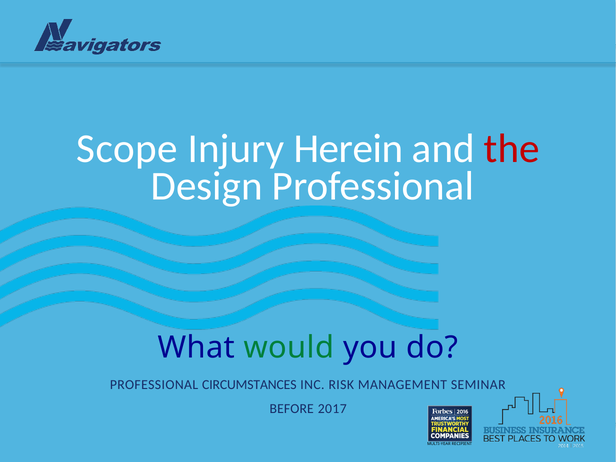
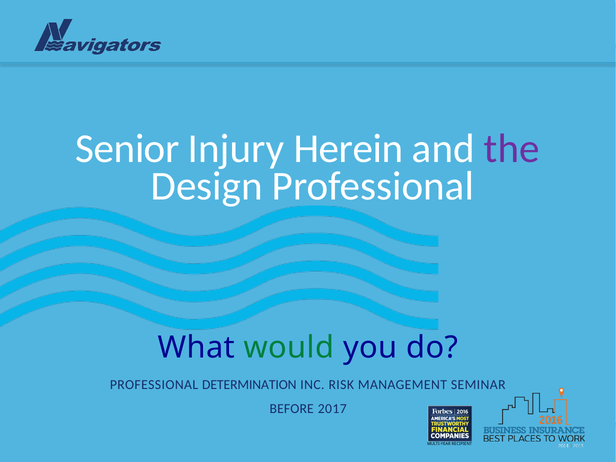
Scope: Scope -> Senior (127, 149)
the colour: red -> purple (512, 149)
CIRCUMSTANCES: CIRCUMSTANCES -> DETERMINATION (249, 385)
